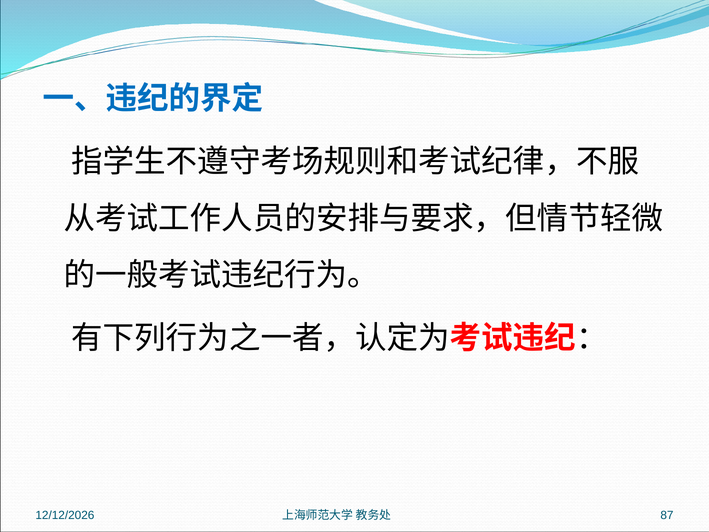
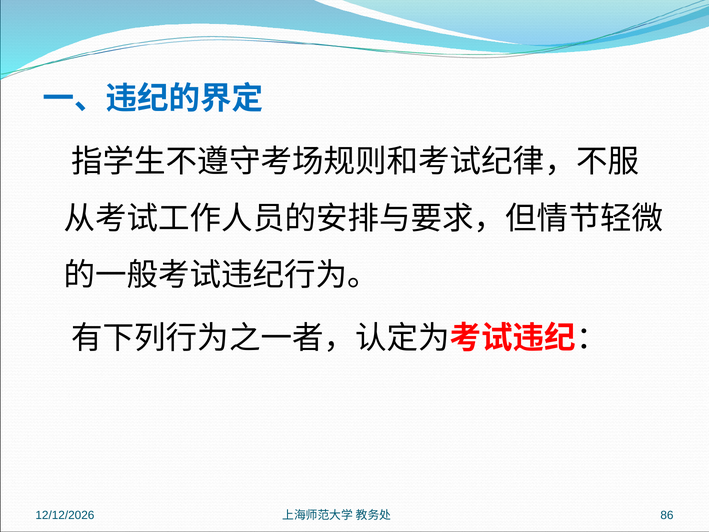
87: 87 -> 86 (667, 515)
